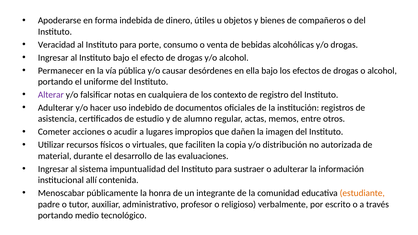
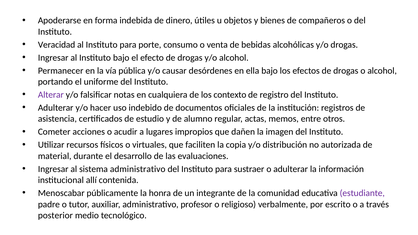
sistema impuntualidad: impuntualidad -> administrativo (138, 169)
estudiante colour: orange -> purple (362, 193)
portando: portando -> posterior (55, 216)
